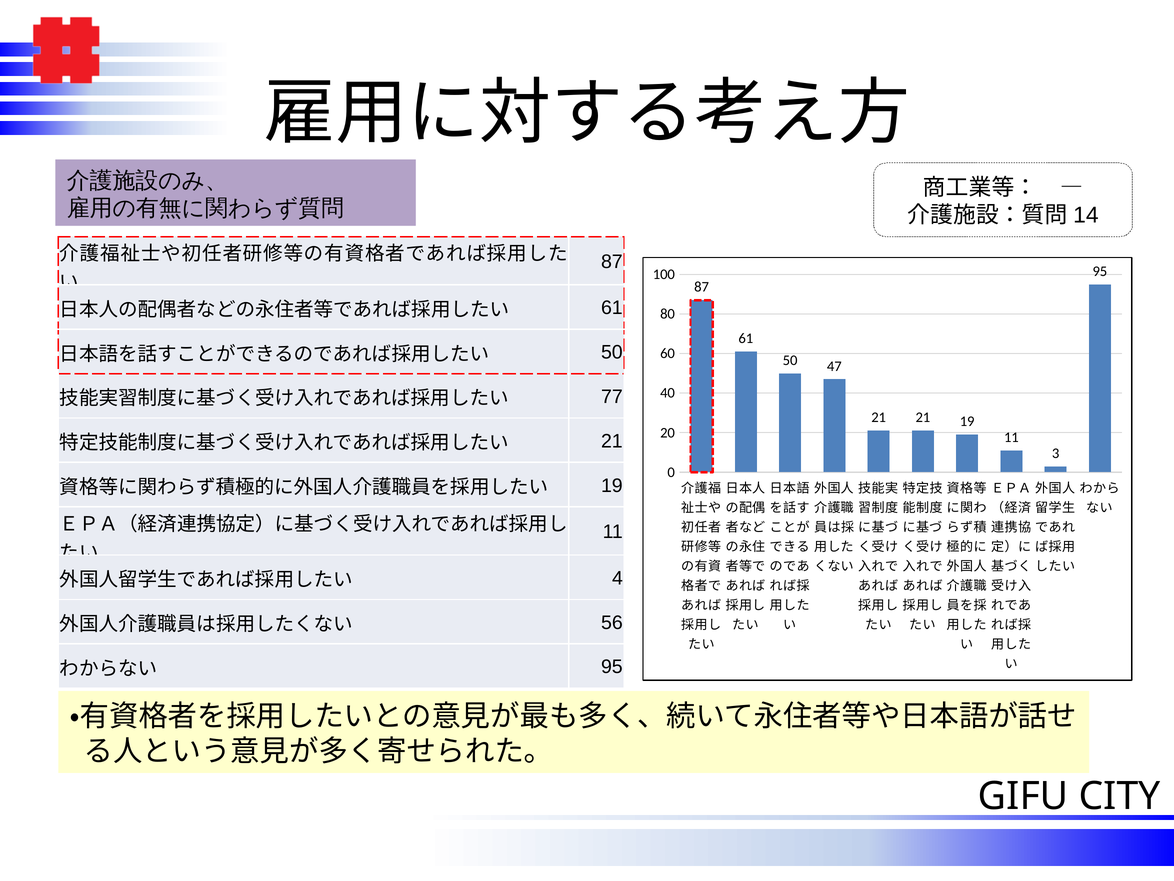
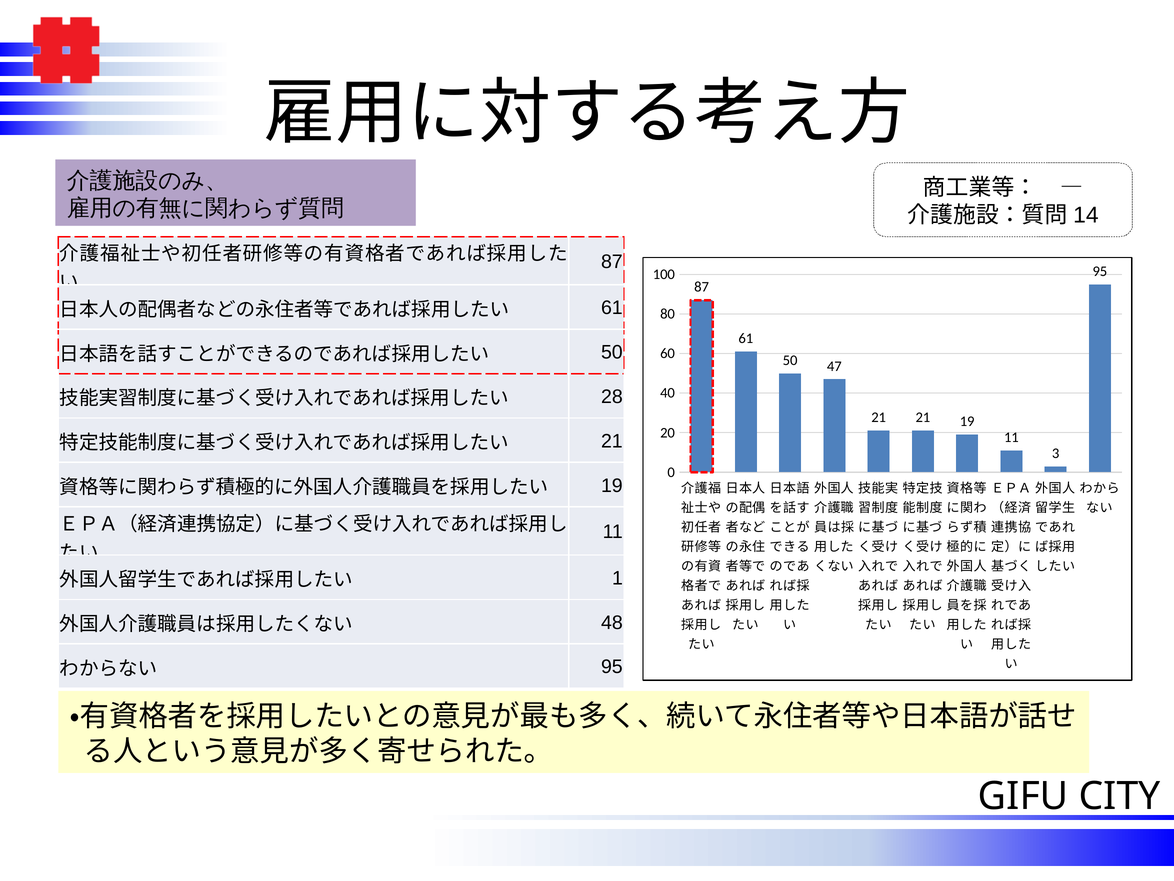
77: 77 -> 28 (612, 397)
4: 4 -> 1 (617, 578)
56: 56 -> 48 (612, 622)
